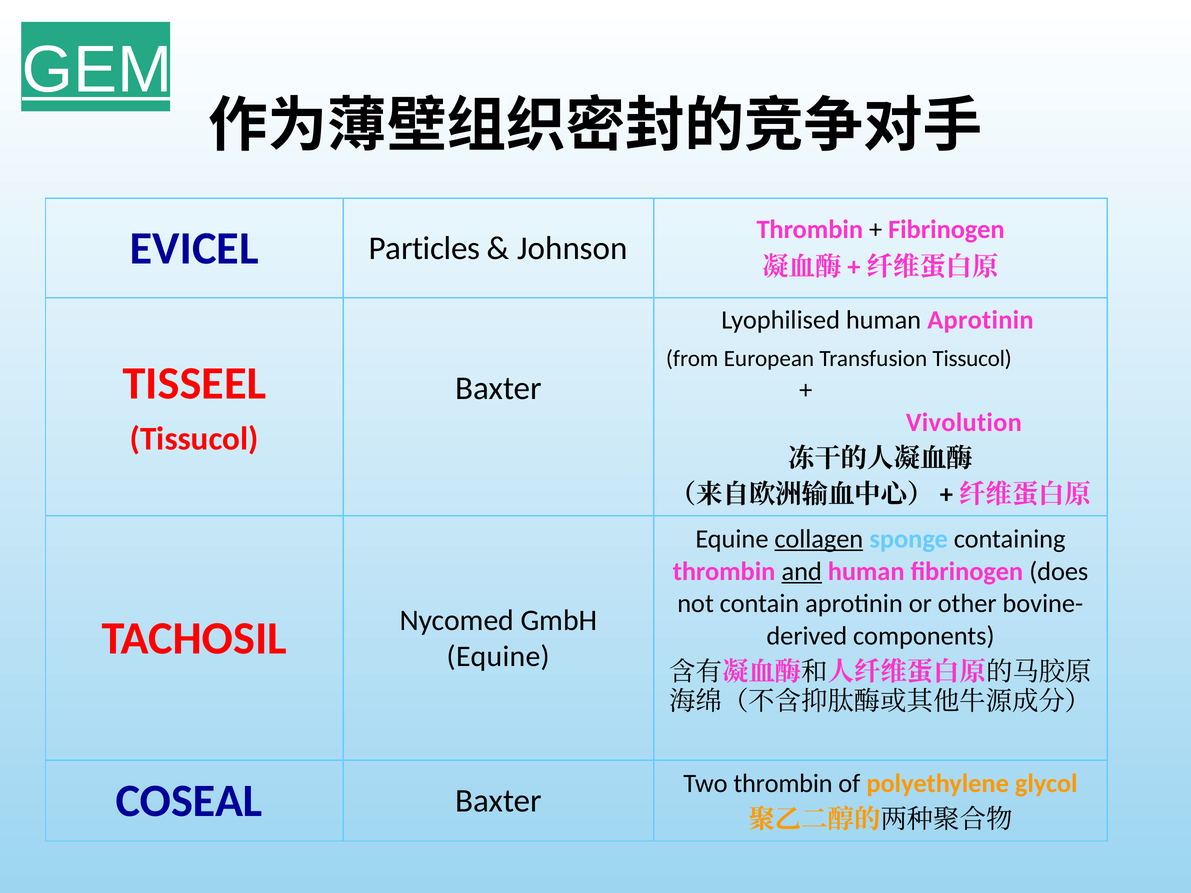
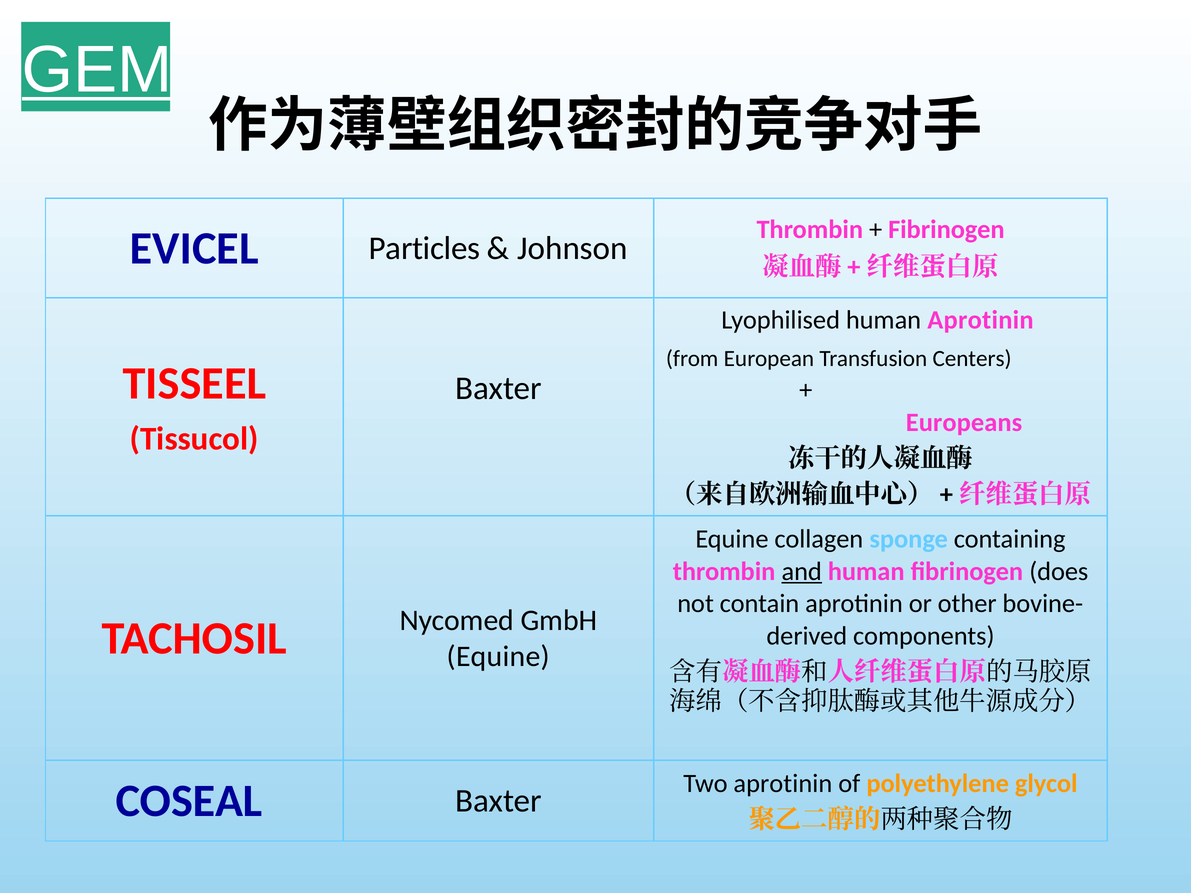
Transfusion Tissucol: Tissucol -> Centers (972, 359)
Vivolution: Vivolution -> Europeans (964, 422)
collagen underline: present -> none (819, 539)
Two thrombin: thrombin -> aprotinin (783, 784)
